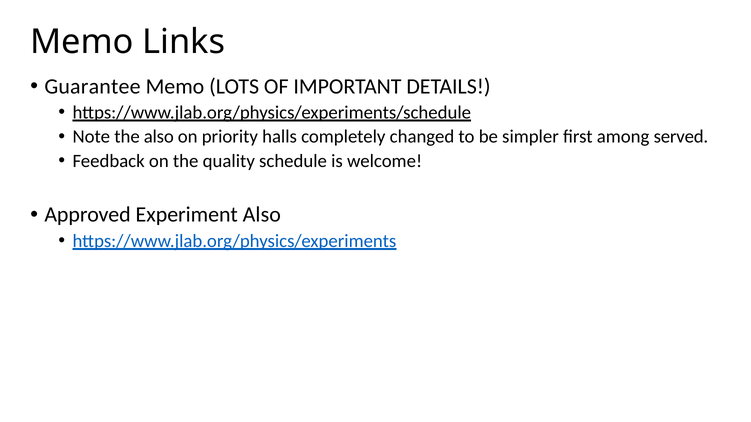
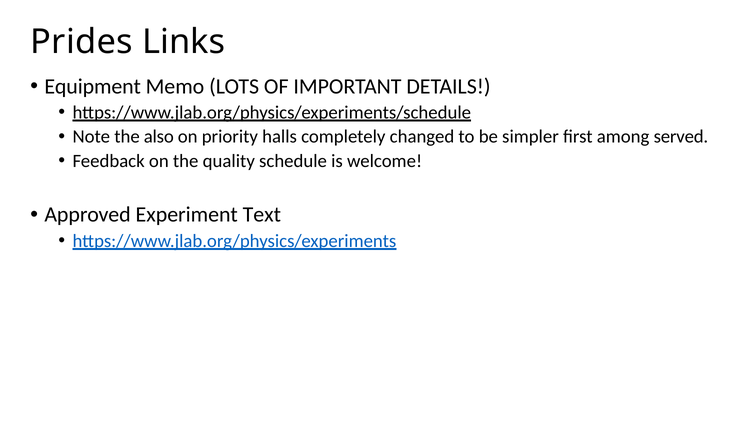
Memo: Memo -> Prides (82, 42)
Guarantee: Guarantee -> Equipment (93, 87)
Experiment Also: Also -> Text (262, 215)
